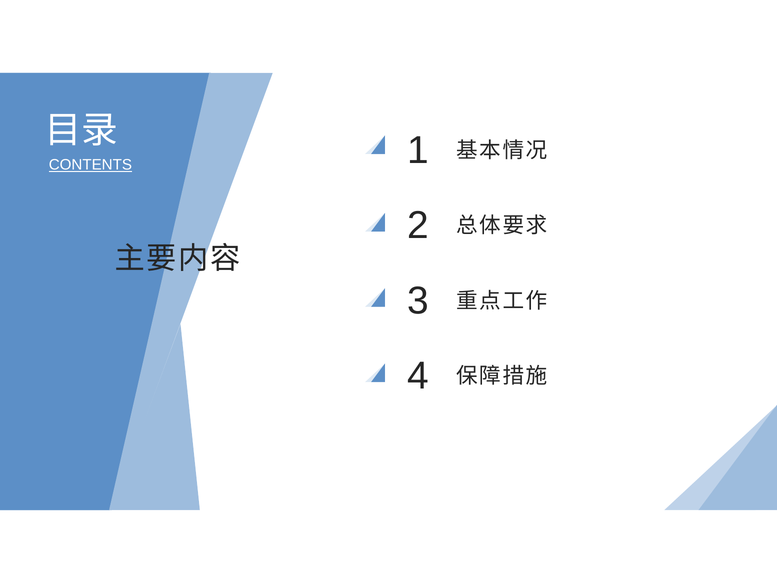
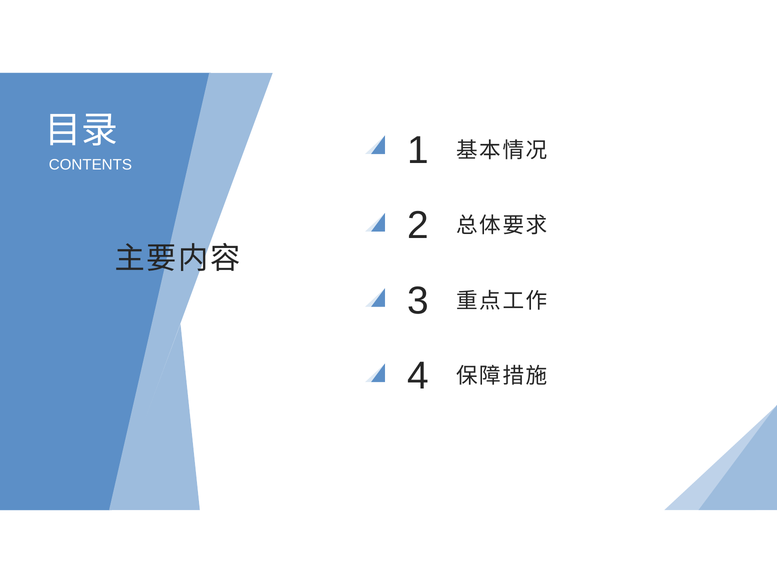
CONTENTS underline: present -> none (90, 165)
